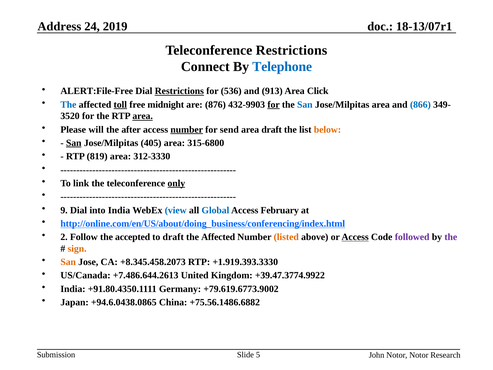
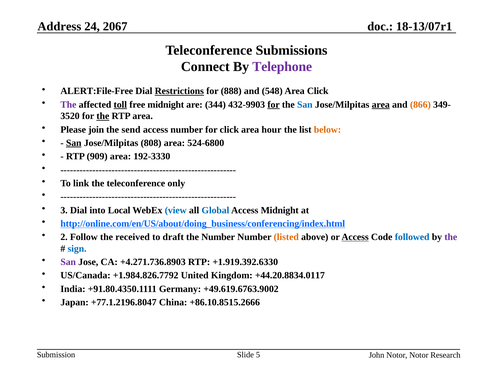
2019: 2019 -> 2067 (115, 26)
Teleconference Restrictions: Restrictions -> Submissions (292, 50)
Telephone colour: blue -> purple (282, 67)
536: 536 -> 888 (231, 91)
913: 913 -> 548 (272, 91)
The colour: blue -> purple (68, 105)
876: 876 -> 344 (215, 105)
area underline: none -> present (381, 105)
866 colour: blue -> orange (420, 105)
the underline: none -> present (103, 116)
area underline: present -> none (143, 116)
will: will -> join (96, 129)
after: after -> send (131, 129)
number underline: present -> none (187, 129)
for send: send -> click (229, 129)
area draft: draft -> hour (272, 129)
405: 405 -> 808 (151, 143)
315-6800: 315-6800 -> 524-6800 (206, 143)
819: 819 -> 909 (97, 156)
312-3330: 312-3330 -> 192-3330 (152, 156)
only underline: present -> none (176, 183)
9: 9 -> 3 (64, 210)
into India: India -> Local (119, 210)
Access February: February -> Midnight (280, 210)
accepted: accepted -> received (133, 237)
Affected: Affected -> Number (218, 237)
followed colour: purple -> blue (412, 237)
sign colour: orange -> blue (77, 248)
San colour: orange -> purple (68, 262)
+8.345.458.2073: +8.345.458.2073 -> +4.271.736.8903 (153, 262)
+1.919.393.3330: +1.919.393.3330 -> +1.919.392.6330 (245, 262)
+7.486.644.2613: +7.486.644.2613 -> +1.984.826.7792 (146, 275)
+39.47.3774.9922: +39.47.3774.9922 -> +44.20.8834.0117 (290, 275)
+79.619.6773.9002: +79.619.6773.9002 -> +49.619.6763.9002 (241, 289)
+94.6.0438.0865: +94.6.0438.0865 -> +77.1.2196.8047 (124, 302)
+75.56.1486.6882: +75.56.1486.6882 -> +86.10.8515.2666 (225, 302)
